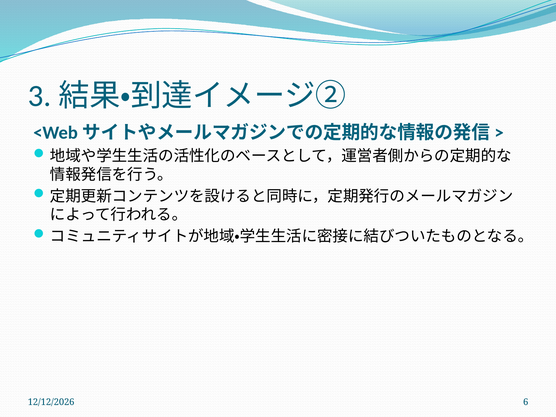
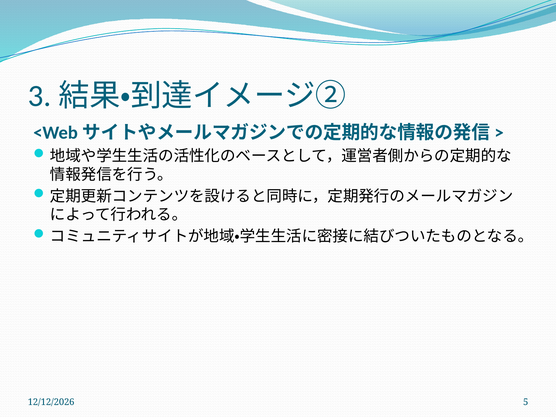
6: 6 -> 5 (526, 402)
